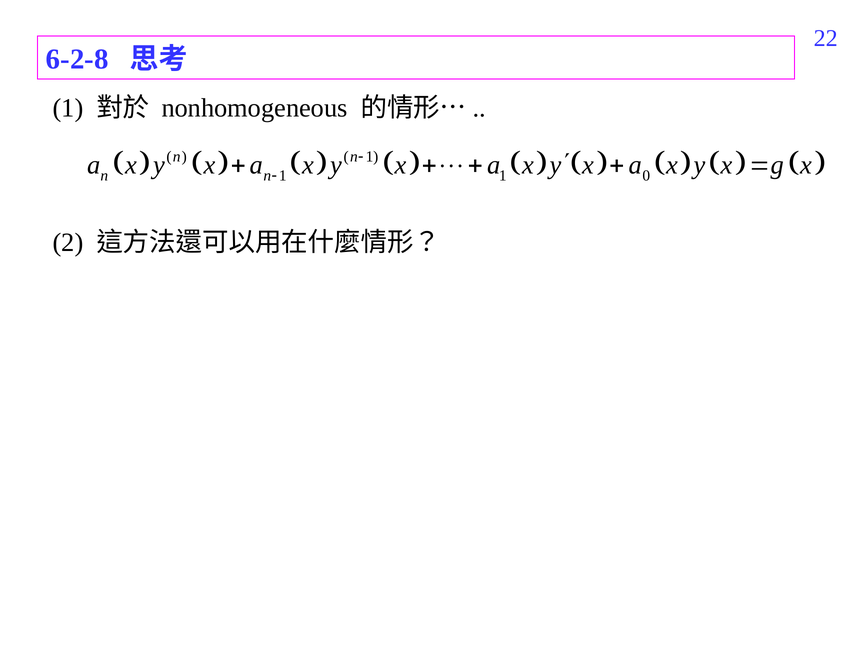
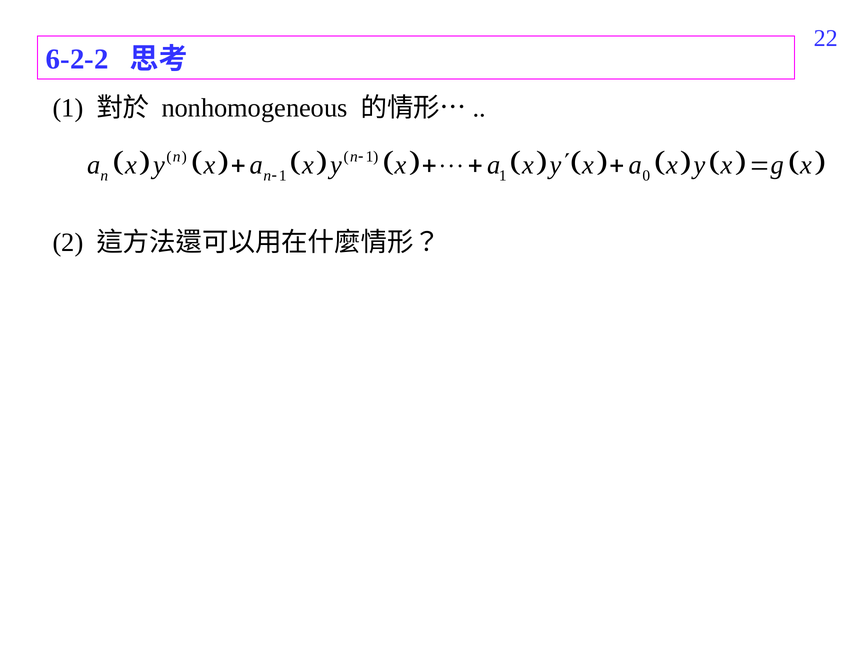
6-2-8: 6-2-8 -> 6-2-2 (77, 60)
